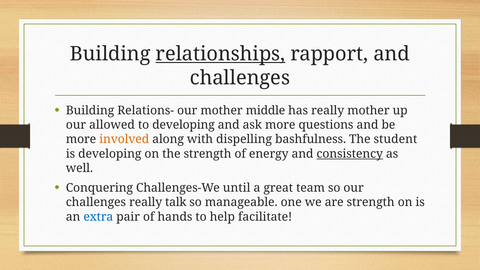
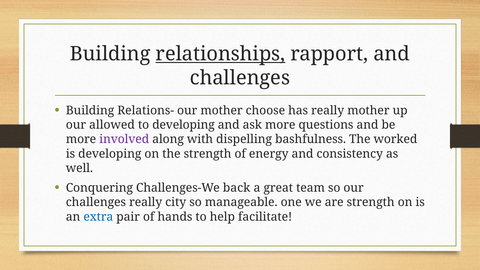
middle: middle -> choose (265, 111)
involved colour: orange -> purple (124, 139)
student: student -> worked (396, 139)
consistency underline: present -> none (350, 154)
until: until -> back (237, 188)
talk: talk -> city (176, 202)
